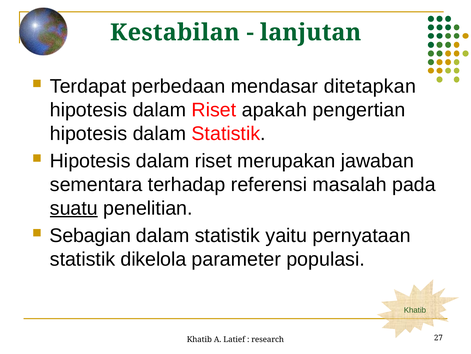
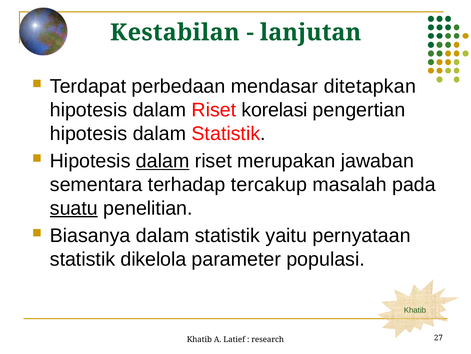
apakah: apakah -> korelasi (275, 110)
dalam underline: none -> present (163, 161)
referensi: referensi -> tercakup (269, 184)
Sebagian: Sebagian -> Biasanya (90, 235)
